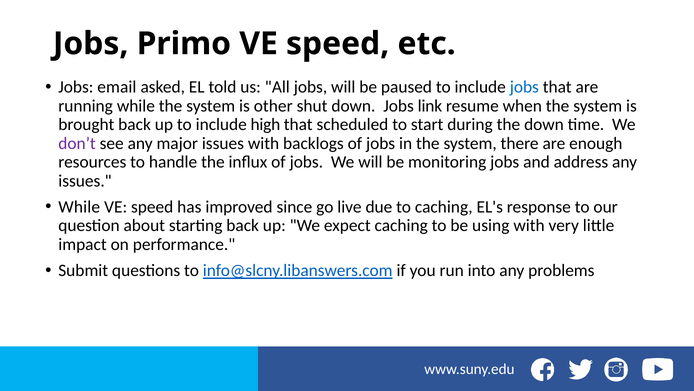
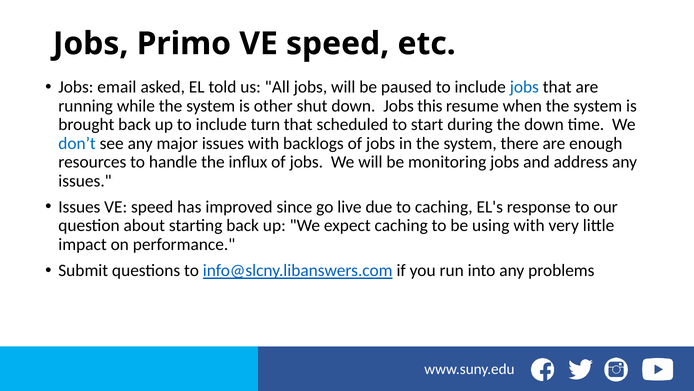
link: link -> this (430, 106)
high: high -> turn (265, 124)
don’t colour: purple -> blue (77, 143)
While: While -> Issues (79, 207)
